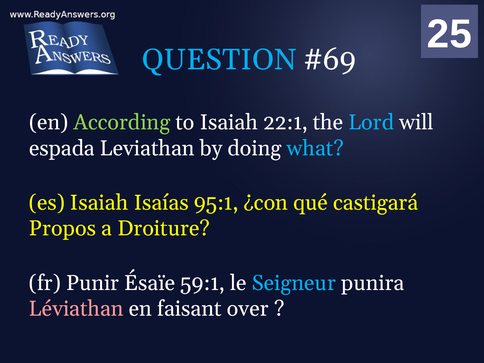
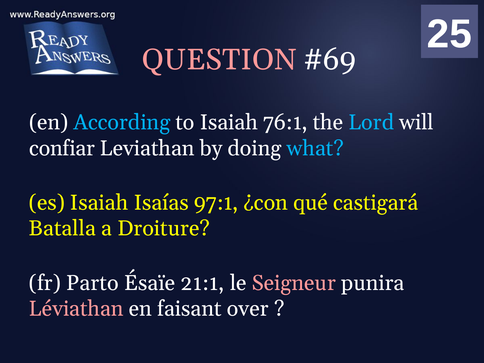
QUESTION colour: light blue -> pink (219, 60)
According colour: light green -> light blue (122, 122)
22:1: 22:1 -> 76:1 (285, 122)
espada: espada -> confiar (62, 148)
95:1: 95:1 -> 97:1 (216, 203)
Propos: Propos -> Batalla (62, 229)
Punir: Punir -> Parto (92, 283)
59:1: 59:1 -> 21:1 (202, 283)
Seigneur colour: light blue -> pink (294, 283)
